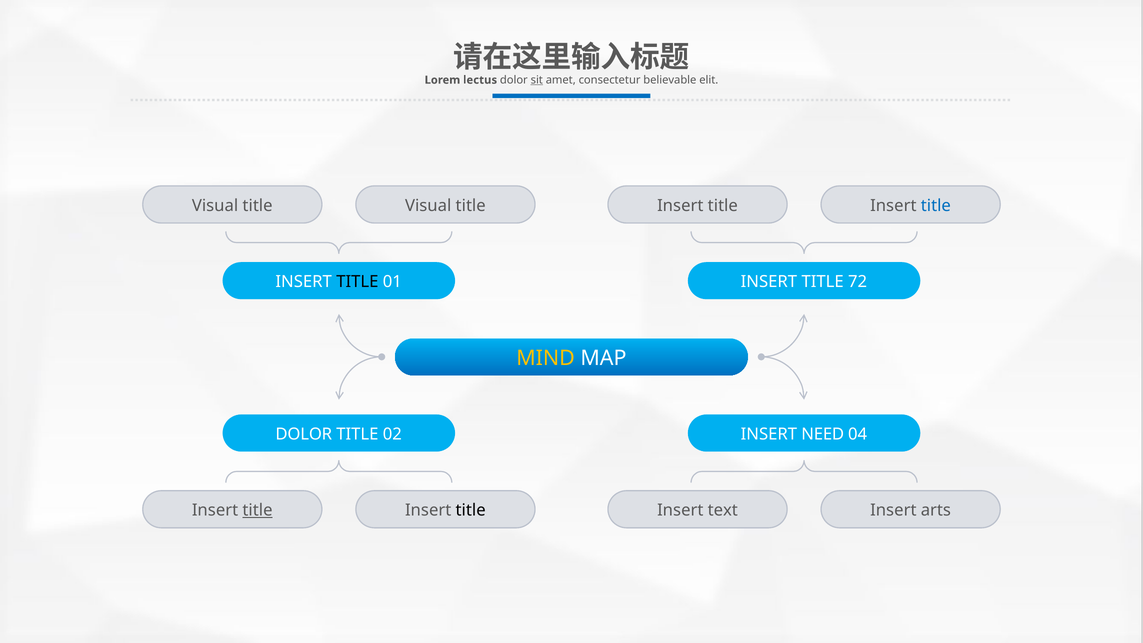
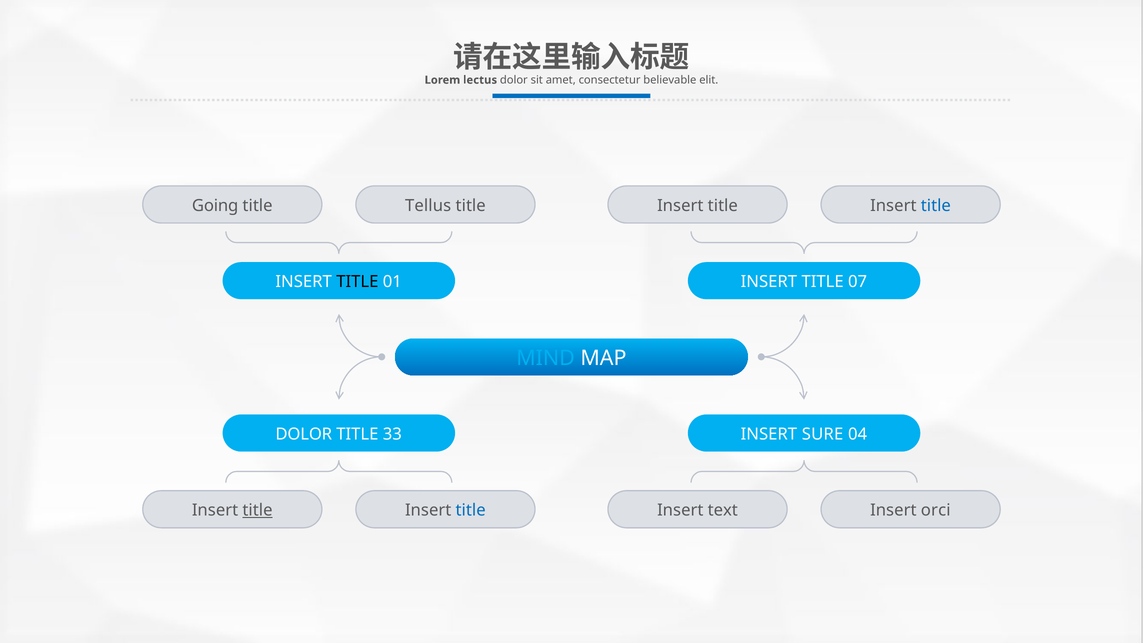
sit underline: present -> none (537, 80)
Visual: Visual -> Going (215, 206)
Visual: Visual -> Tellus (428, 206)
72: 72 -> 07 (858, 282)
MIND colour: yellow -> light blue (546, 358)
02: 02 -> 33 (392, 434)
NEED: NEED -> SURE (823, 434)
title colour: black -> blue (471, 510)
arts: arts -> orci (936, 510)
